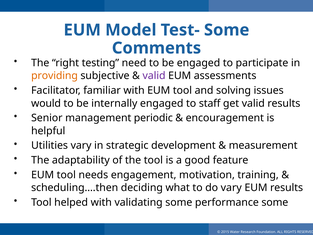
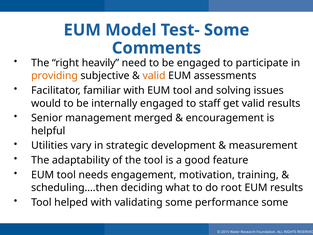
testing: testing -> heavily (100, 63)
valid colour: purple -> orange (154, 76)
periodic: periodic -> merged (153, 118)
do vary: vary -> root (231, 188)
